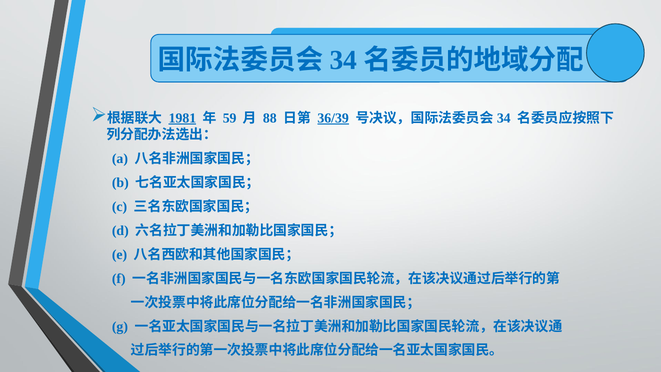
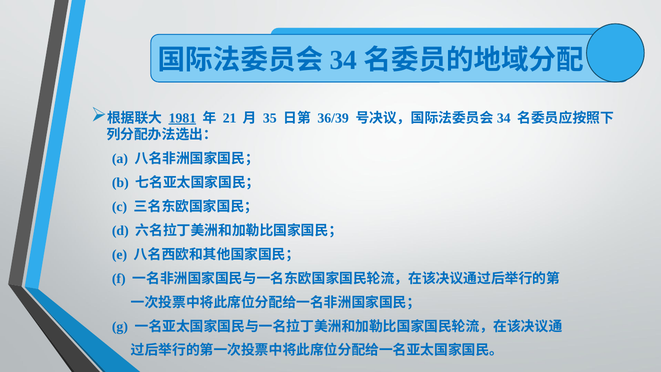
59: 59 -> 21 (230, 118)
88: 88 -> 35 (270, 118)
36/39 underline: present -> none (333, 118)
